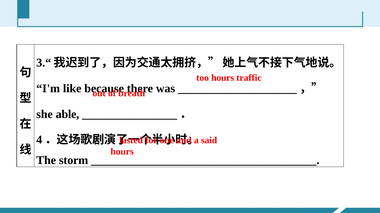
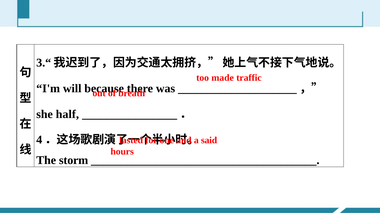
too hours: hours -> made (223, 78)
like: like -> will (72, 89)
able: able -> half (67, 115)
